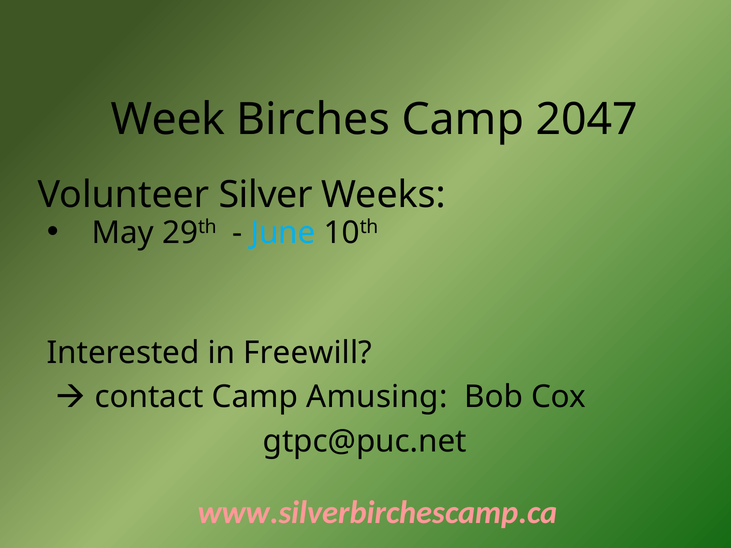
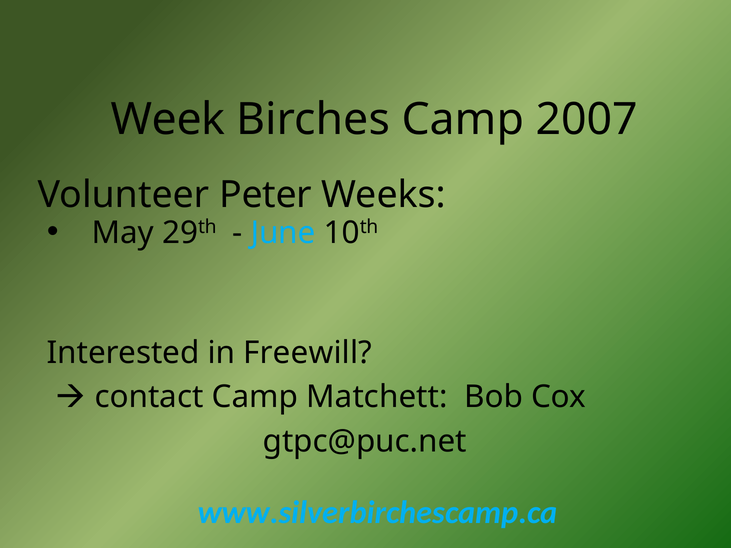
2047: 2047 -> 2007 (587, 120)
Silver: Silver -> Peter (266, 195)
Amusing: Amusing -> Matchett (377, 397)
www.silverbirchescamp.ca colour: pink -> light blue (378, 513)
